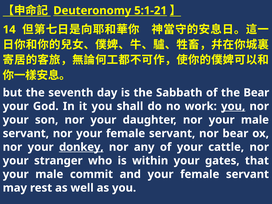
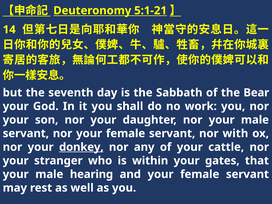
you underline: present -> none (233, 106)
nor bear: bear -> with (235, 133)
commit: commit -> hearing (92, 174)
